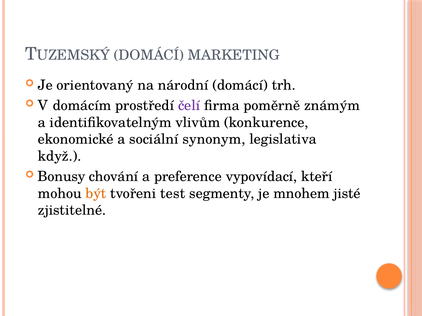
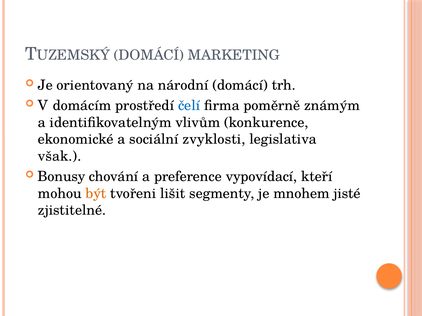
čelí colour: purple -> blue (189, 106)
synonym: synonym -> zvyklosti (214, 140)
když: když -> však (60, 156)
test: test -> lišit (173, 194)
